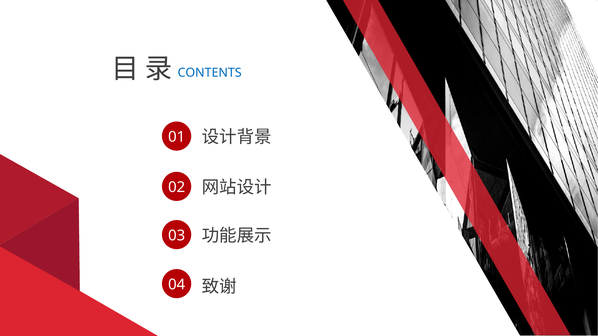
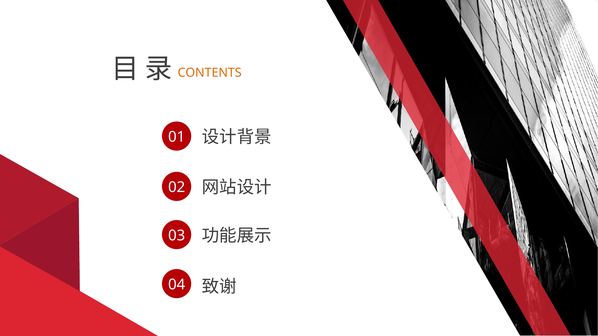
CONTENTS colour: blue -> orange (210, 73)
